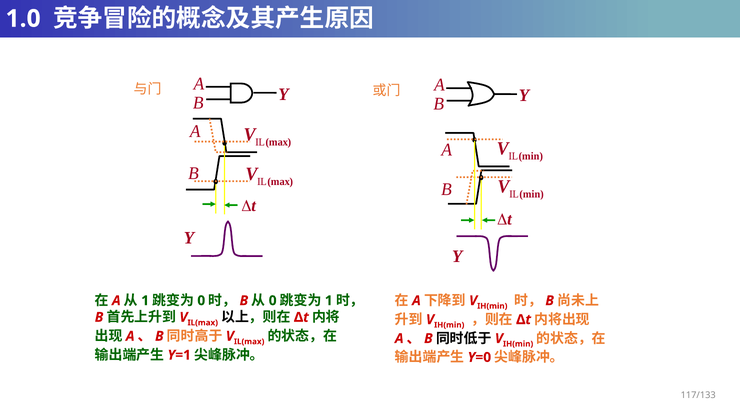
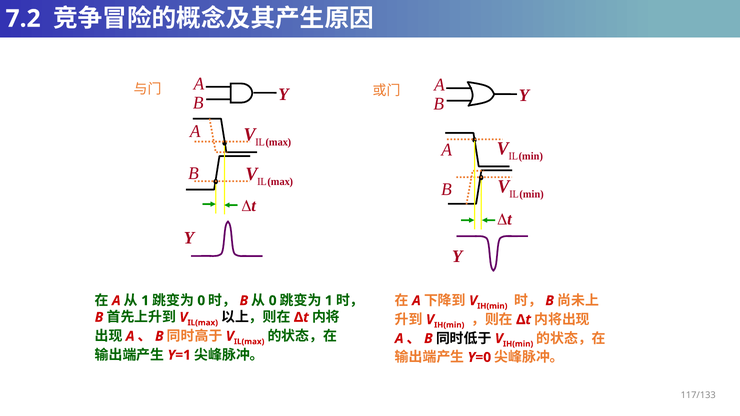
1.0: 1.0 -> 7.2 (23, 19)
